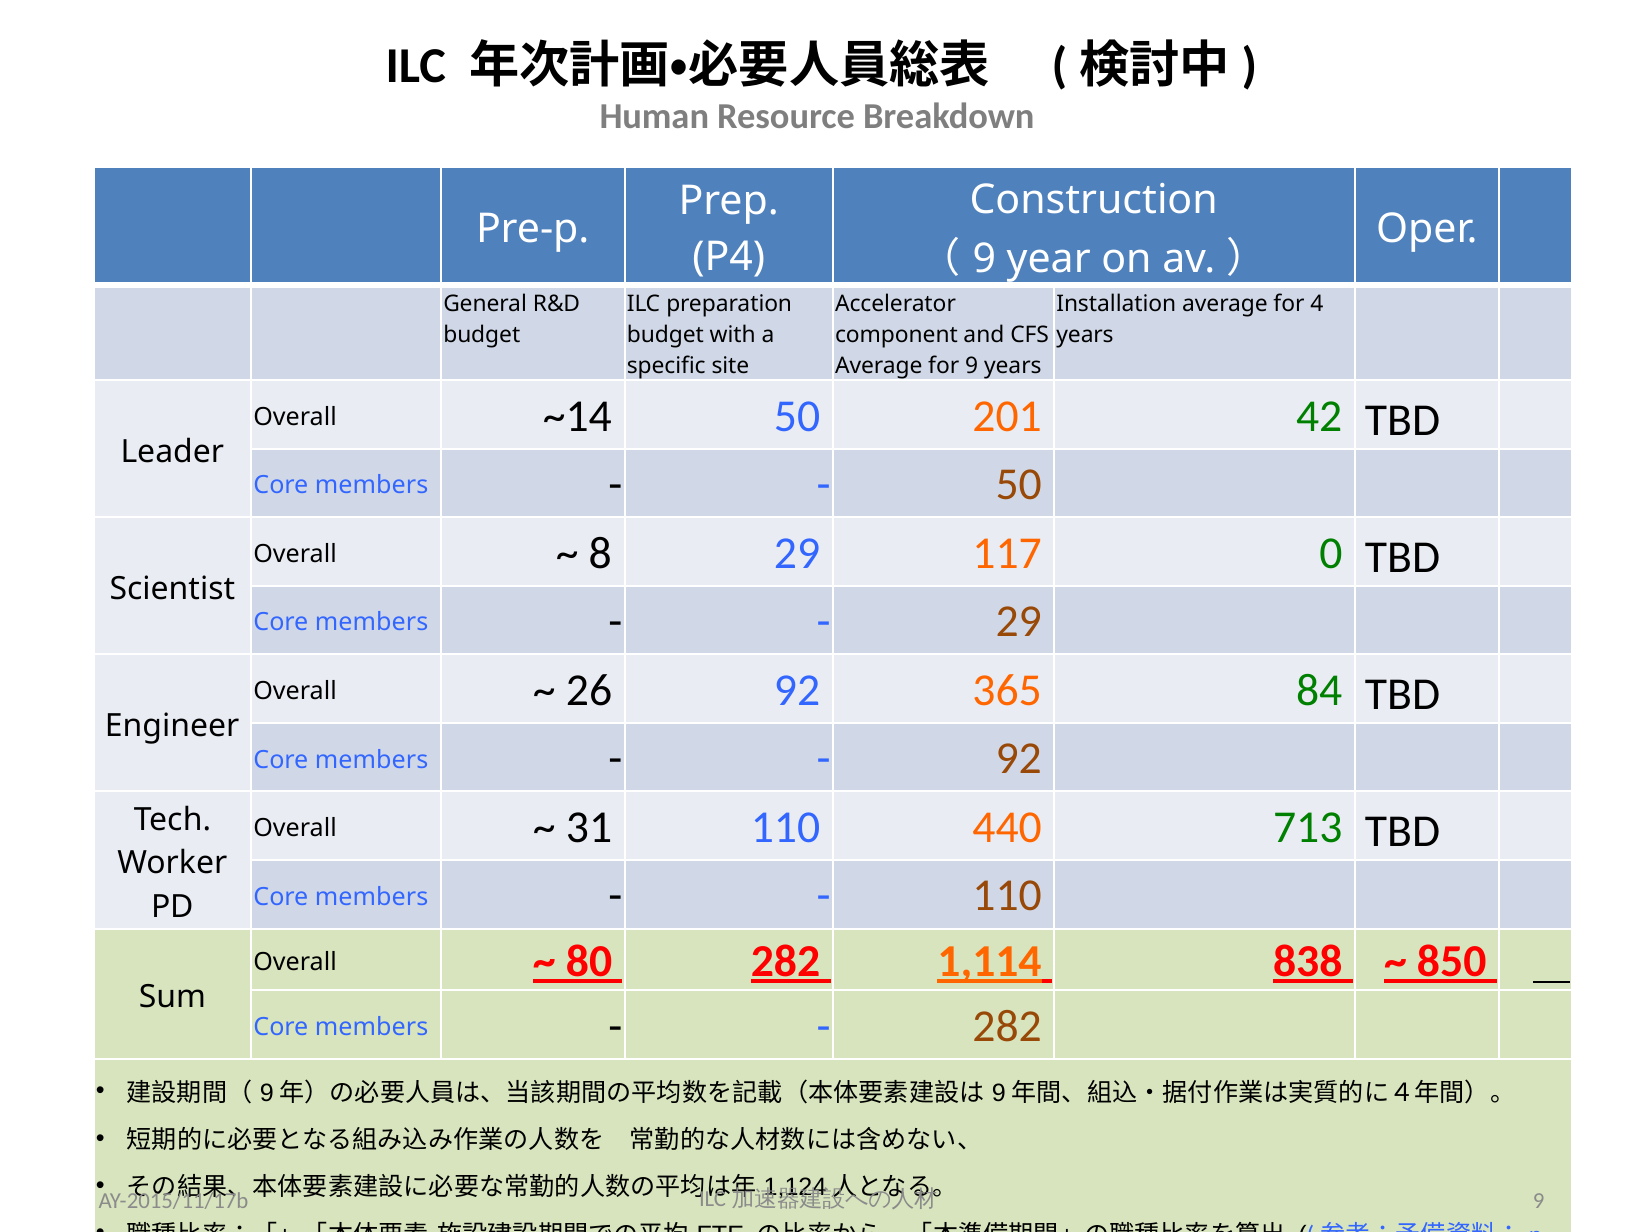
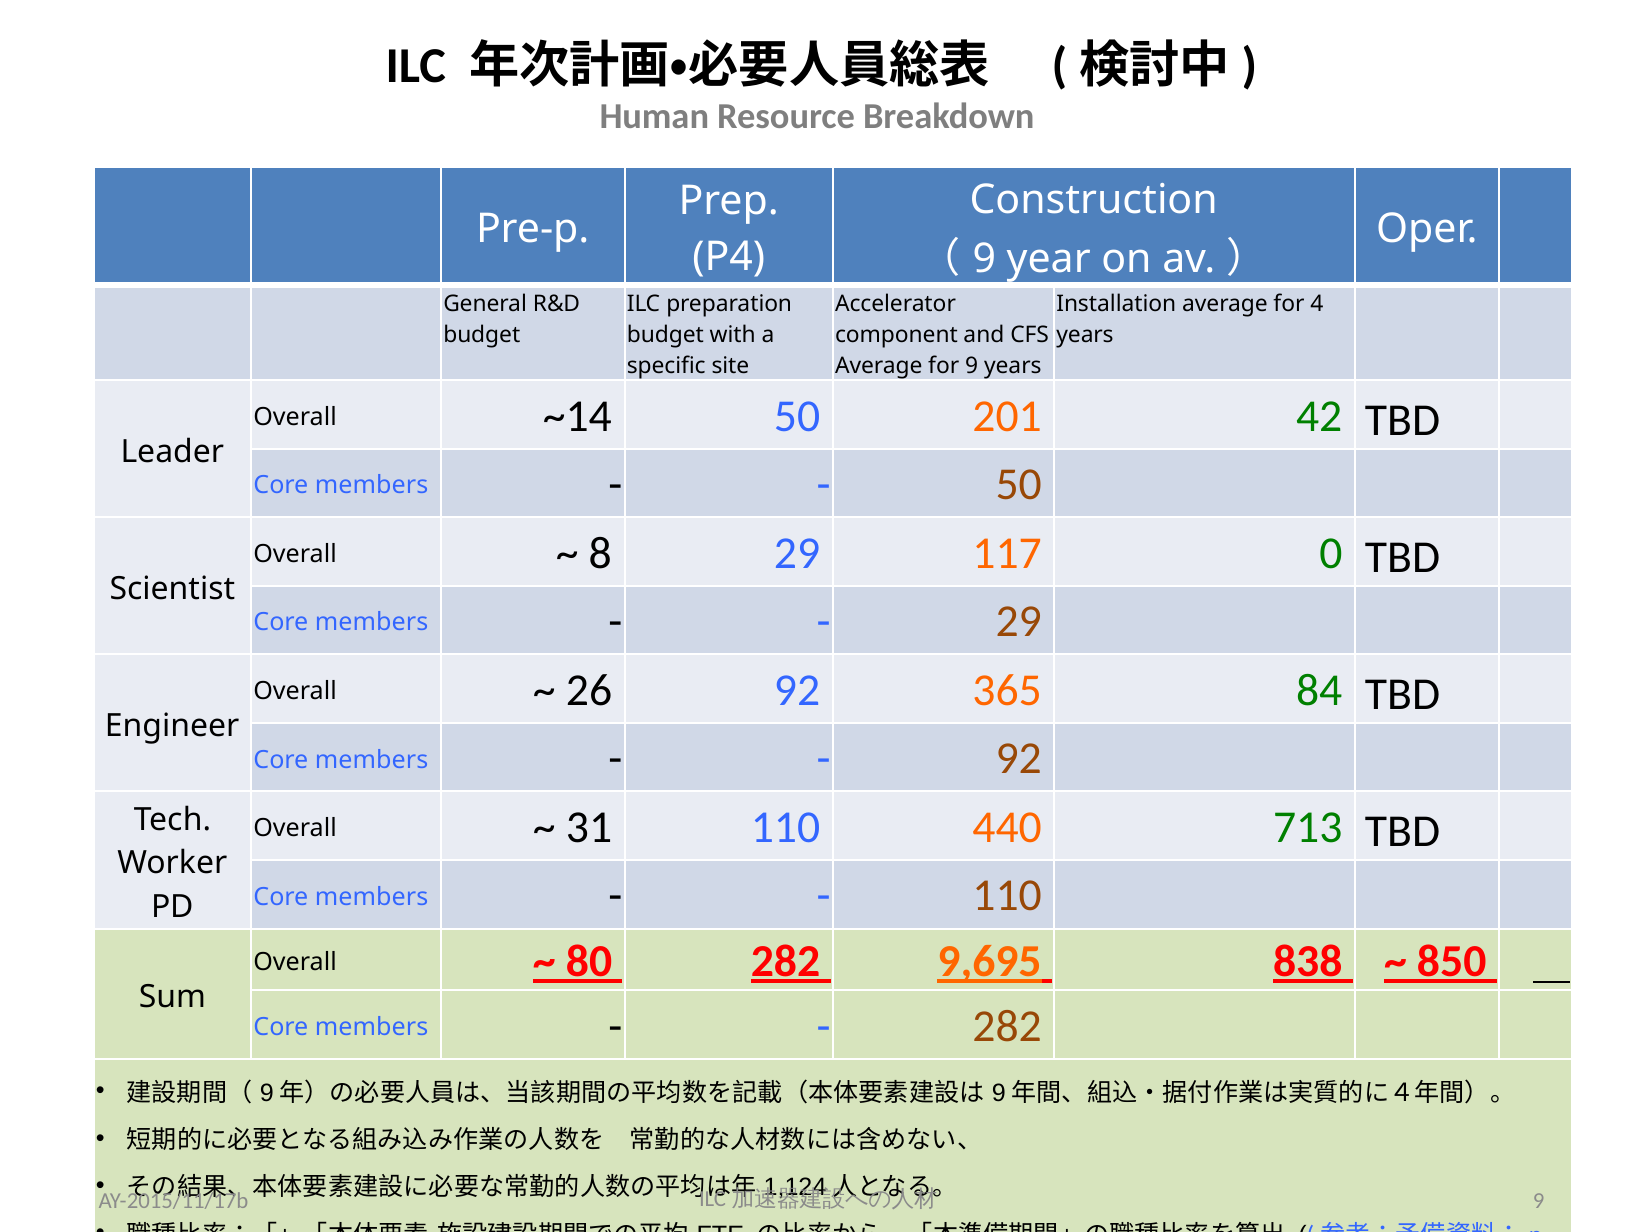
1,114: 1,114 -> 9,695 (990, 961)
